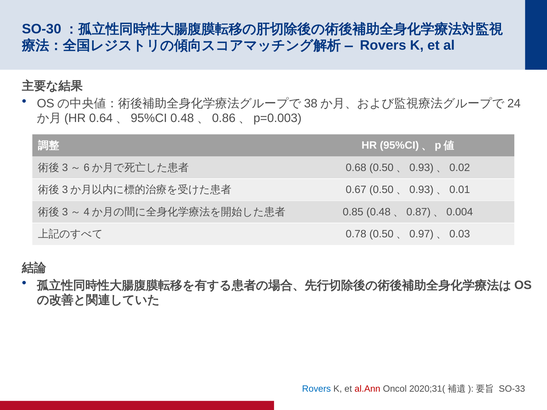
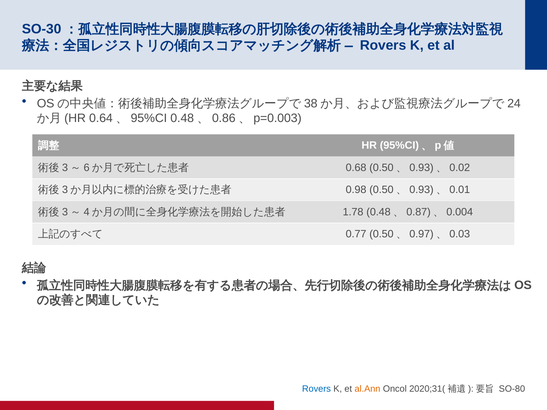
0.67: 0.67 -> 0.98 (356, 190)
0.85: 0.85 -> 1.78 (353, 212)
0.78: 0.78 -> 0.77 (356, 234)
al.Ann colour: red -> orange (367, 389)
SO-33: SO-33 -> SO-80 (512, 389)
